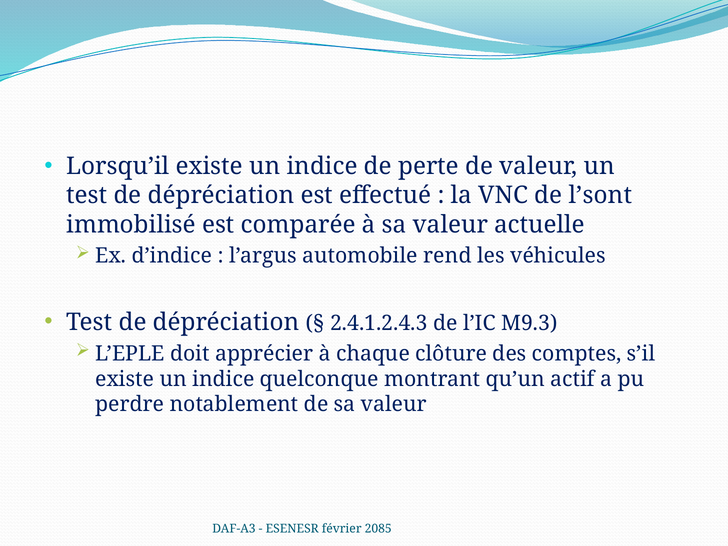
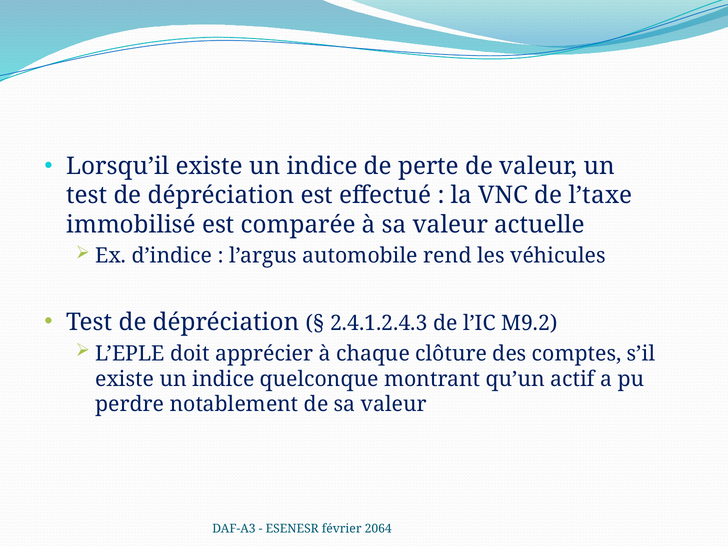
l’sont: l’sont -> l’taxe (600, 195)
M9.3: M9.3 -> M9.2 (529, 323)
2085: 2085 -> 2064 (378, 529)
